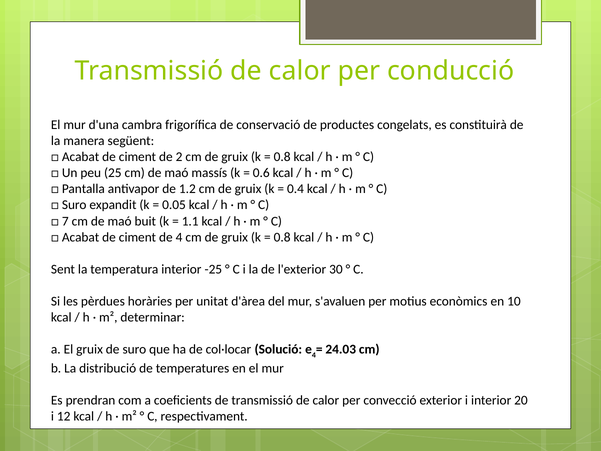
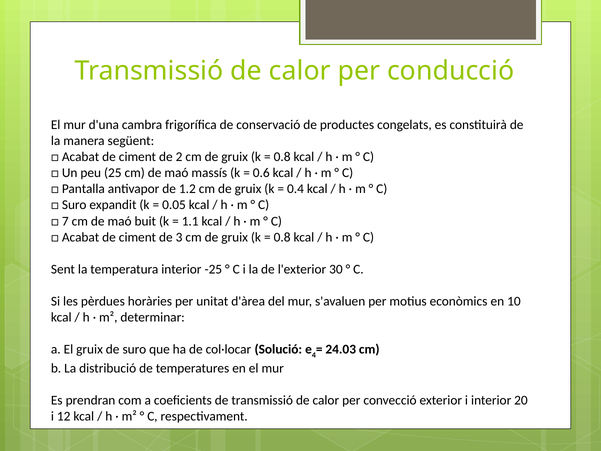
de 4: 4 -> 3 (179, 237)
